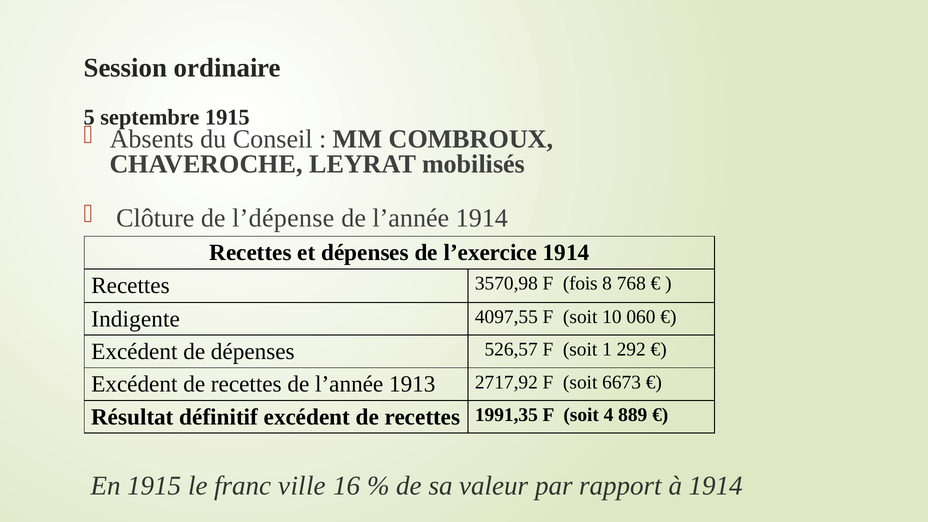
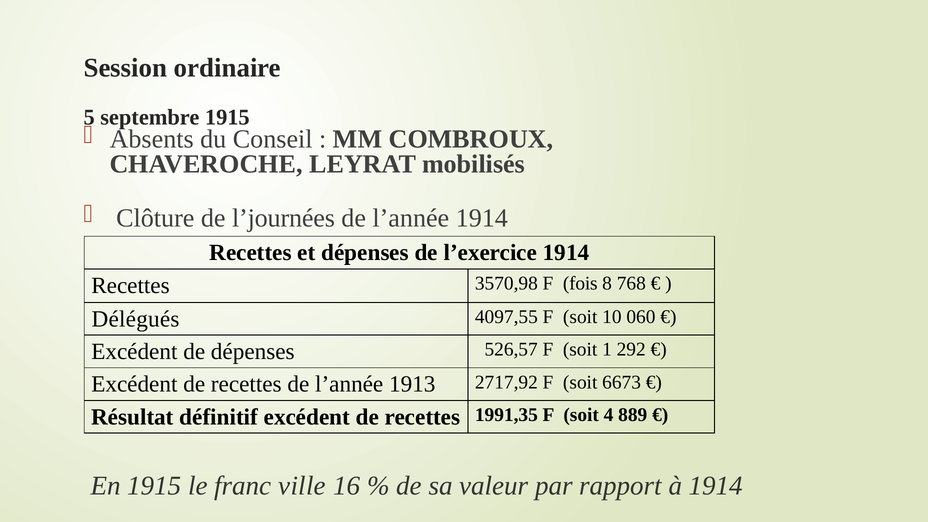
l’dépense: l’dépense -> l’journées (283, 218)
Indigente: Indigente -> Délégués (136, 319)
